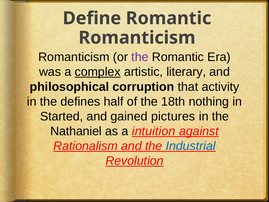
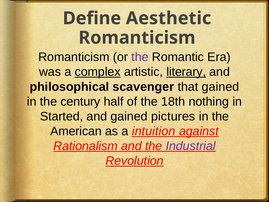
Define Romantic: Romantic -> Aesthetic (168, 18)
literary underline: none -> present (186, 72)
corruption: corruption -> scavenger (143, 87)
that activity: activity -> gained (220, 87)
defines: defines -> century (80, 101)
Nathaniel: Nathaniel -> American (76, 131)
Industrial colour: blue -> purple (191, 146)
